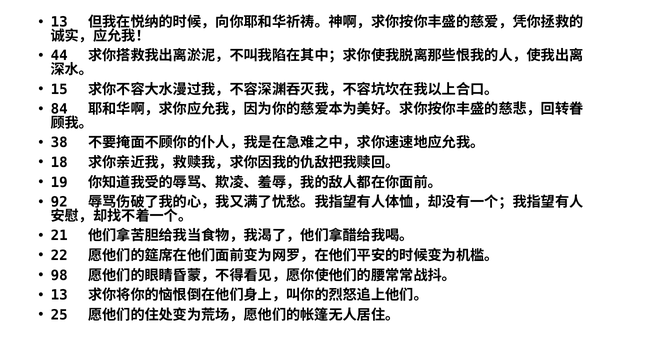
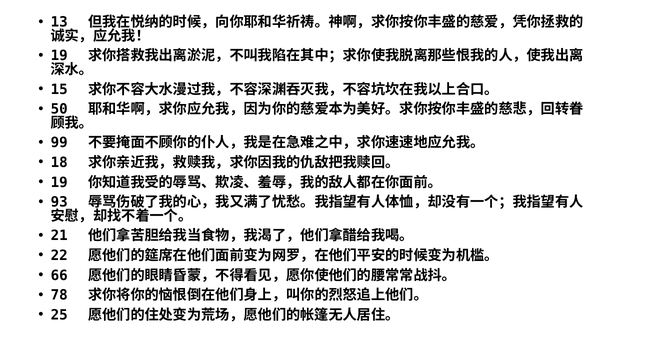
44: 44 -> 19 (59, 56)
84: 84 -> 50 (59, 109)
38: 38 -> 99 (59, 143)
92: 92 -> 93 (59, 202)
98: 98 -> 66 (59, 275)
13: 13 -> 78 (59, 295)
